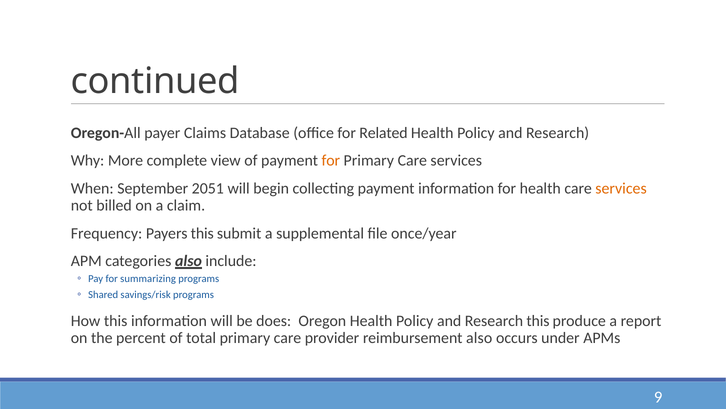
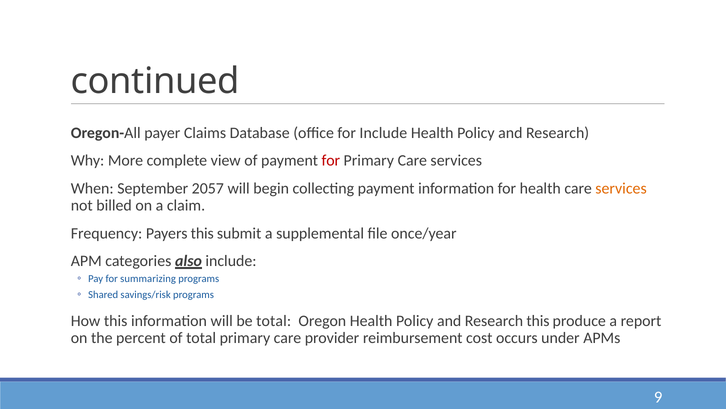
for Related: Related -> Include (383, 133)
for colour: orange -> red (331, 160)
2051: 2051 -> 2057 (208, 188)
be does: does -> total (274, 320)
reimbursement also: also -> cost (479, 338)
